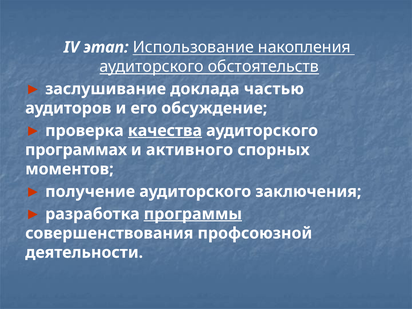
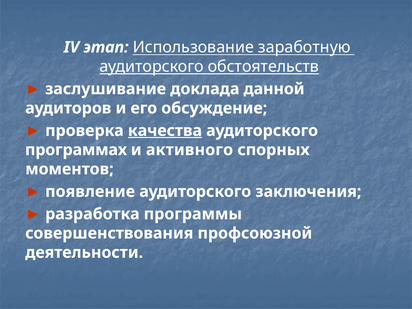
накопления: накопления -> заработную (304, 47)
частью: частью -> данной (274, 89)
получение: получение -> появление (90, 192)
программы underline: present -> none (193, 214)
